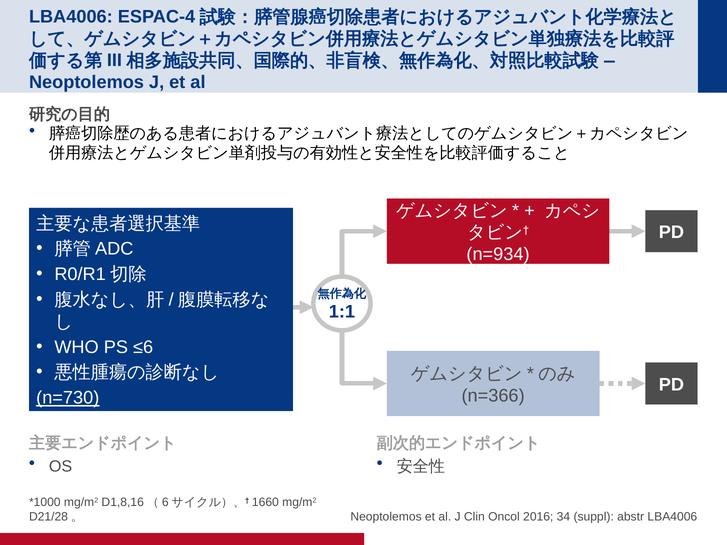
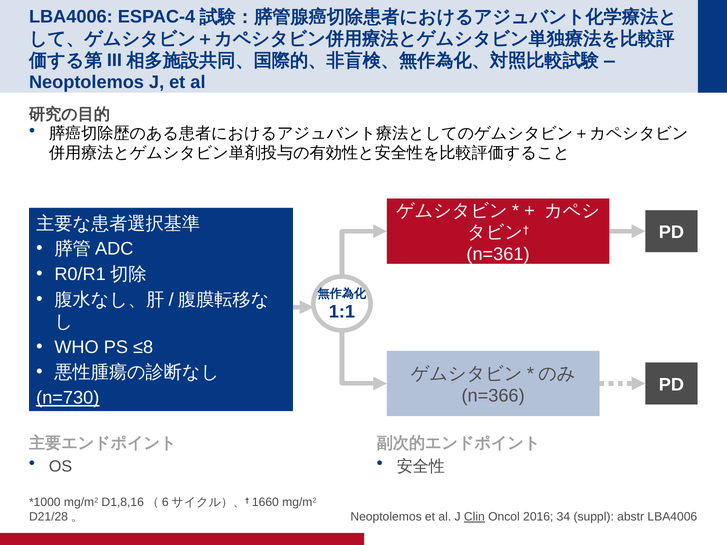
n=934: n=934 -> n=361 (498, 254)
≤6: ≤6 -> ≤8 (143, 347)
Clin underline: none -> present (474, 517)
